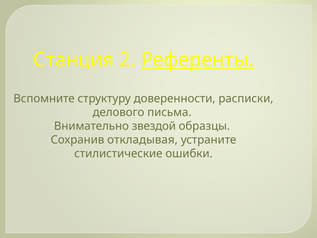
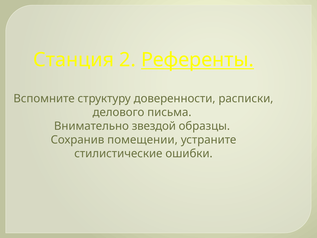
откладывая: откладывая -> помещении (143, 140)
